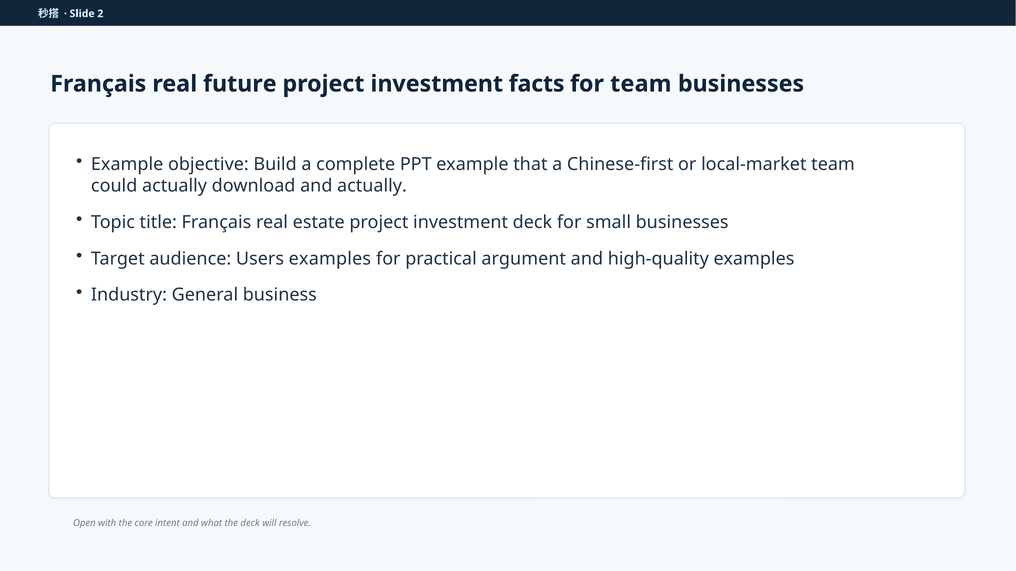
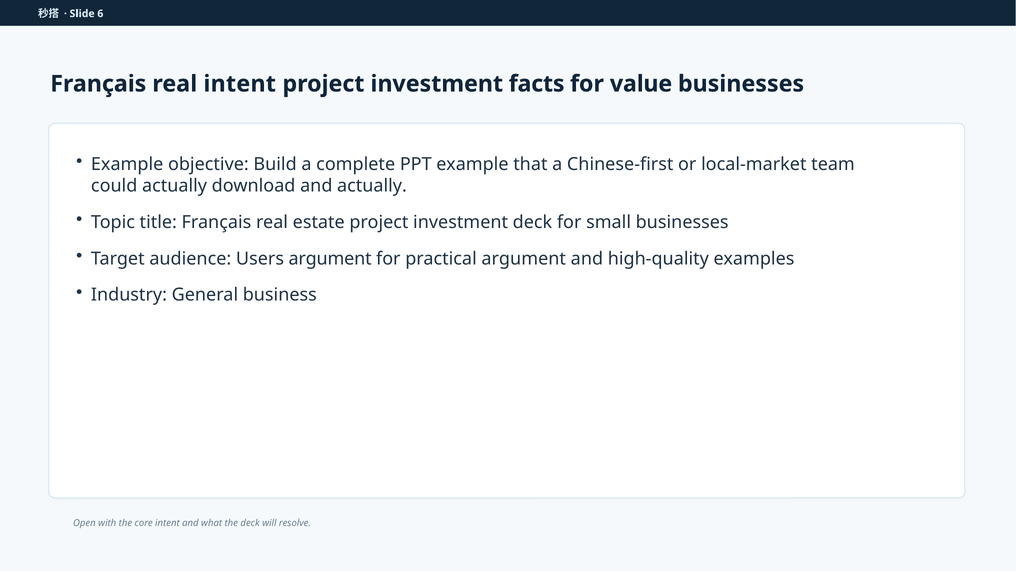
2: 2 -> 6 (100, 14)
real future: future -> intent (240, 84)
for team: team -> value (641, 84)
Users examples: examples -> argument (330, 259)
